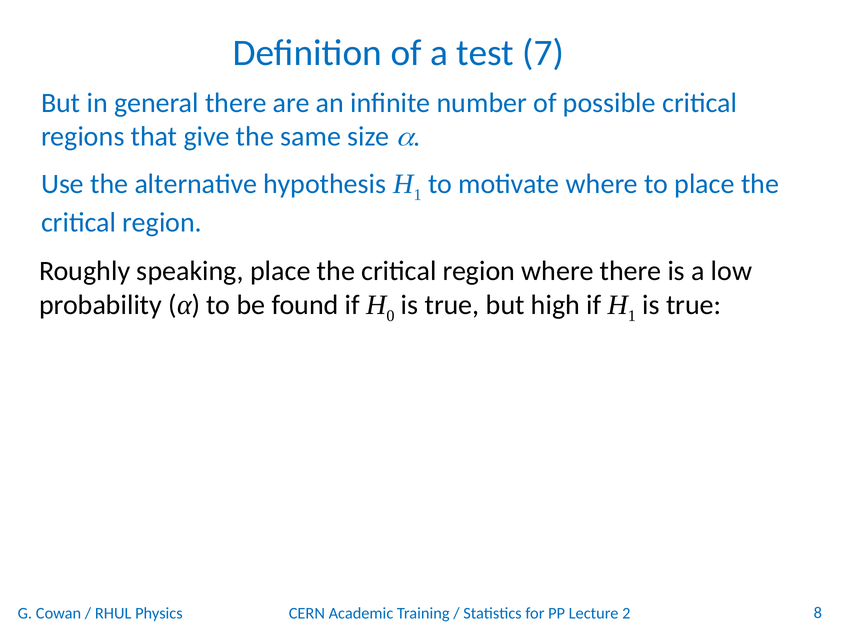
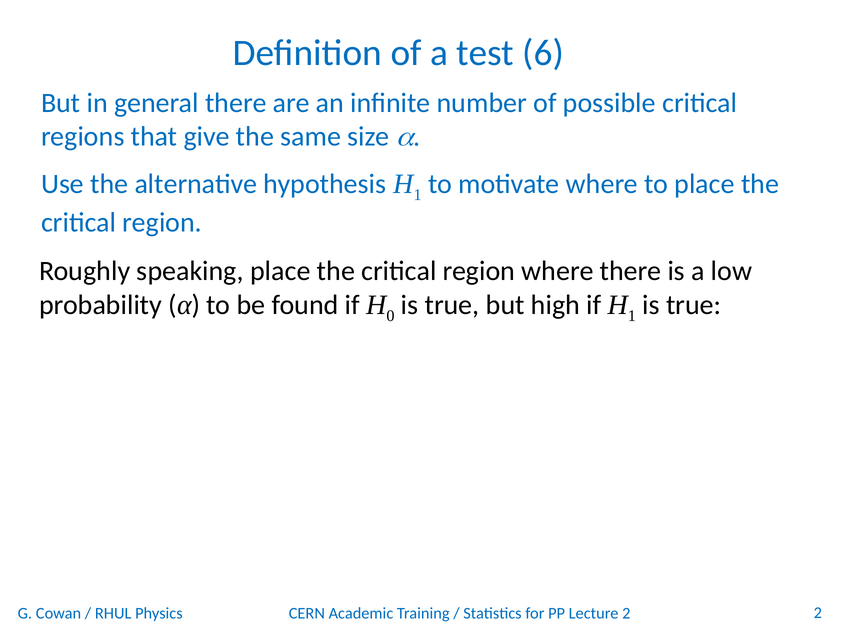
7: 7 -> 6 (543, 53)
2 8: 8 -> 2 (818, 614)
